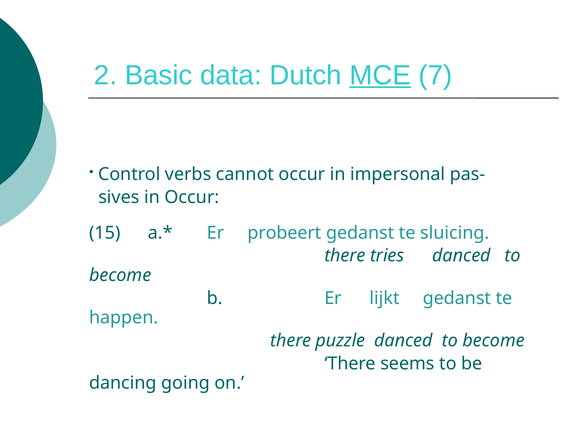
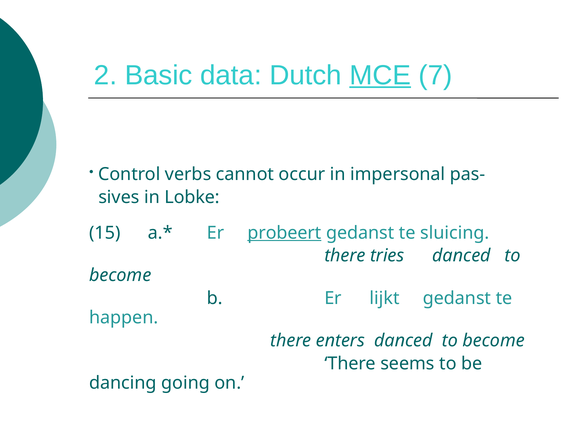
in Occur: Occur -> Lobke (192, 197)
probeert underline: none -> present (284, 233)
puzzle: puzzle -> enters (340, 341)
